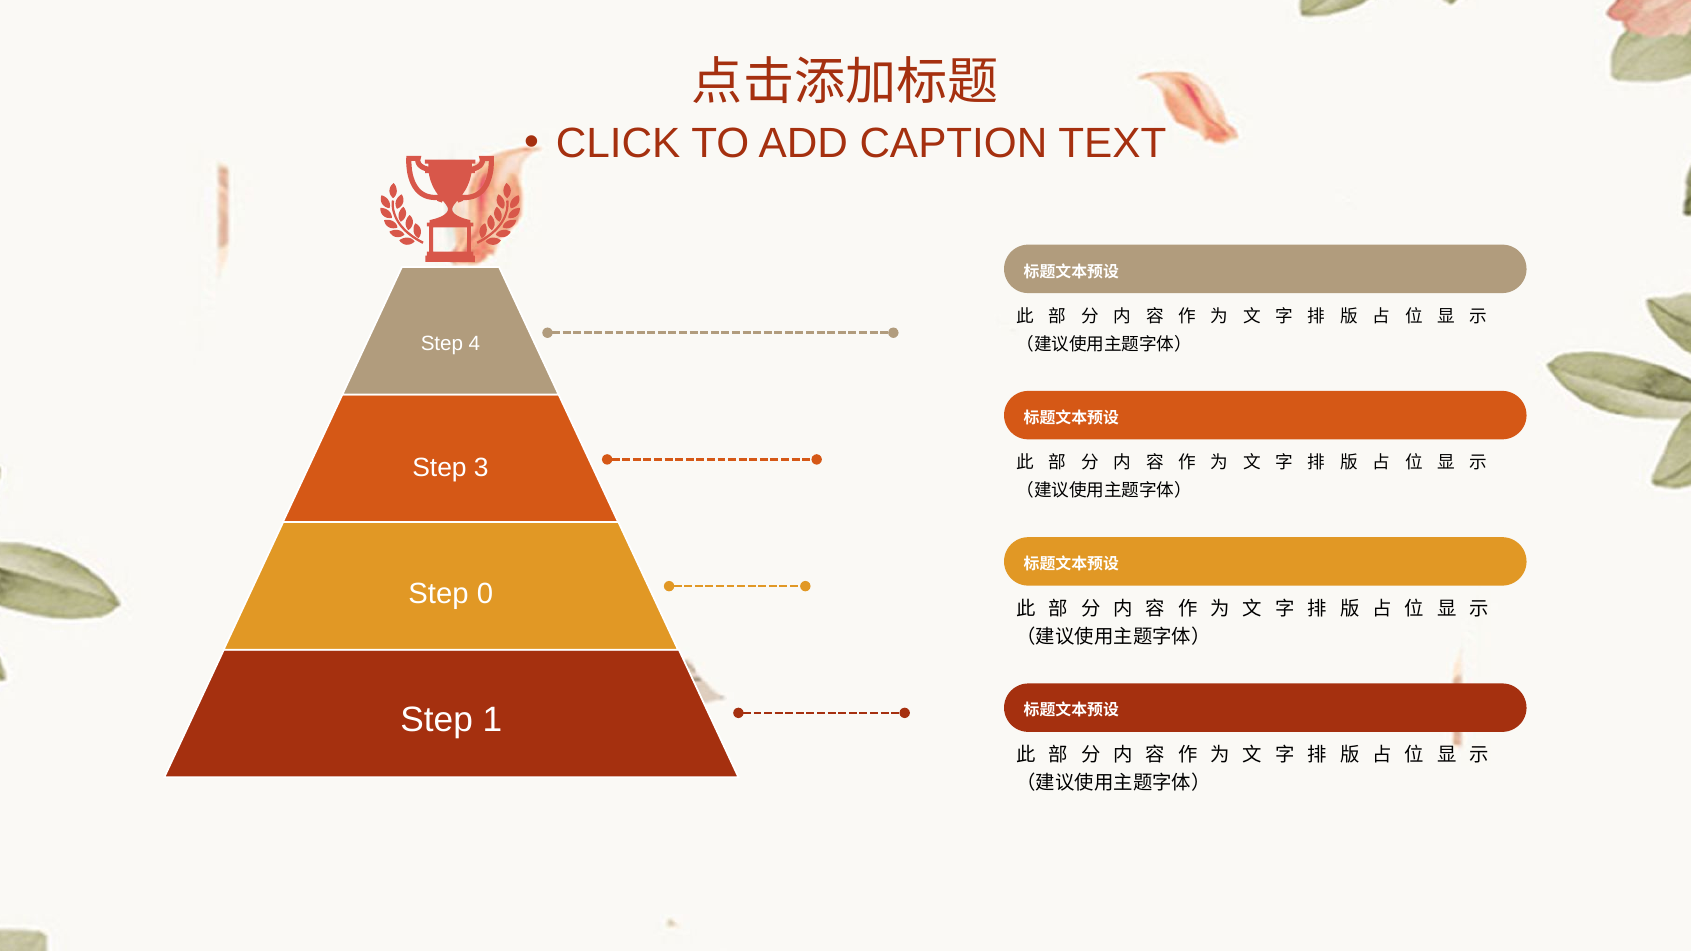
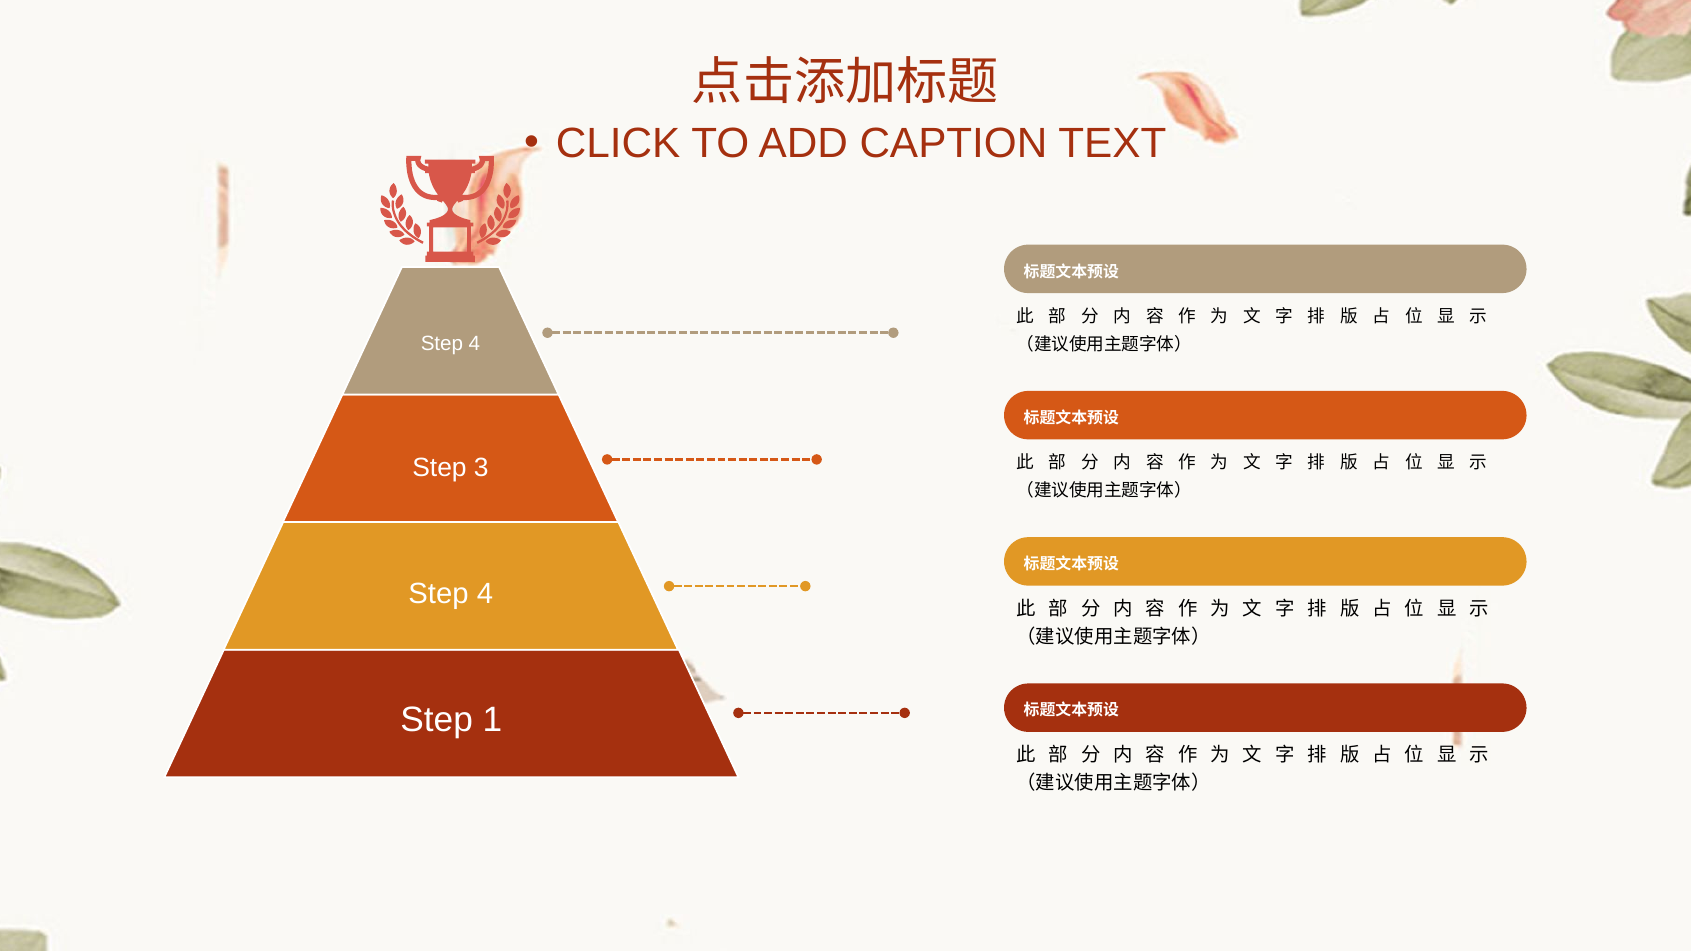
0: 0 -> 4 (485, 594)
